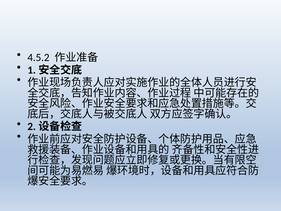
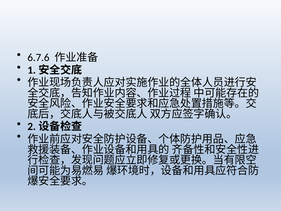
4.5.2: 4.5.2 -> 6.7.6 (38, 57)
